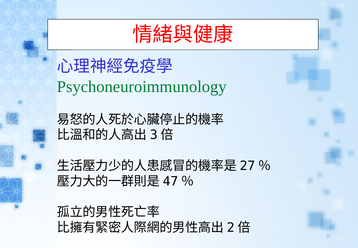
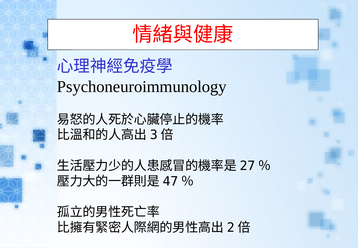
Psychoneuroimmunology colour: green -> black (142, 87)
